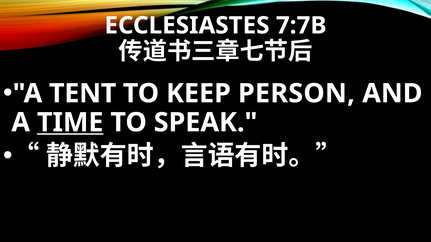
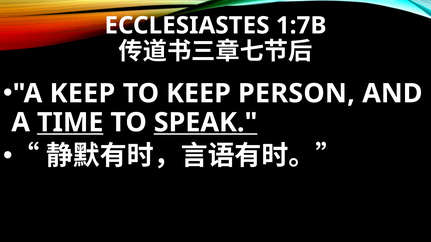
7:7B: 7:7B -> 1:7B (301, 26)
A TENT: TENT -> KEEP (82, 94)
SPEAK underline: none -> present (206, 123)
